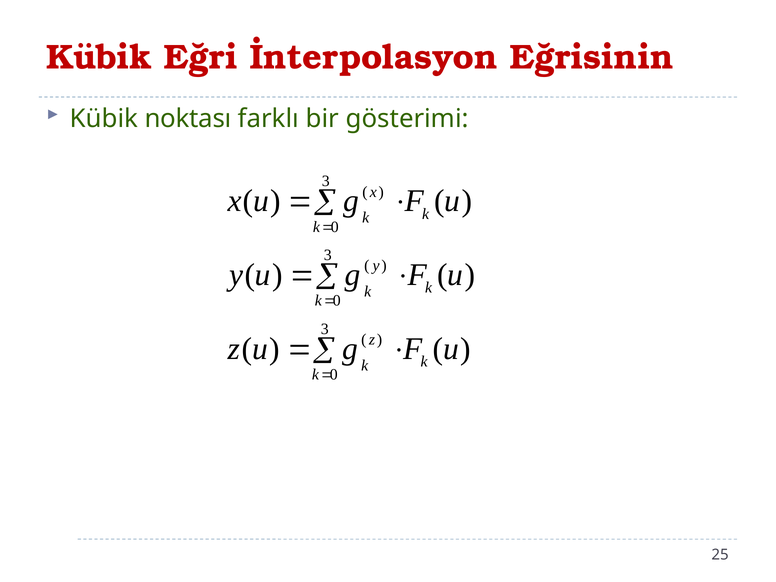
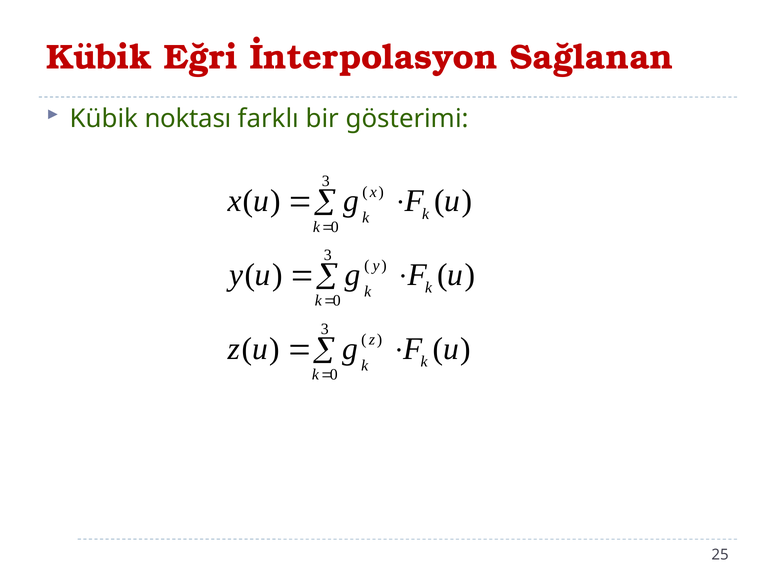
Eğrisinin: Eğrisinin -> Sağlanan (591, 57)
